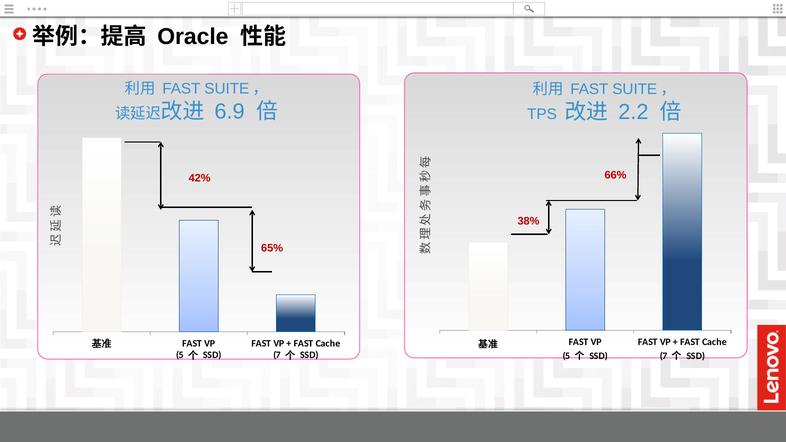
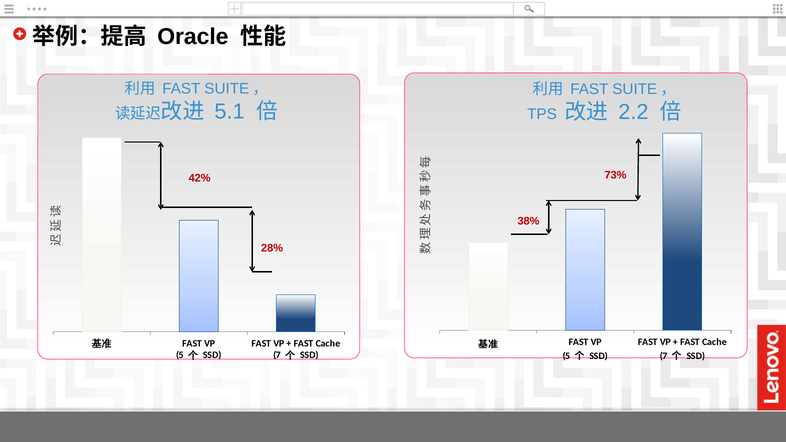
6.9: 6.9 -> 5.1 (230, 111)
66%: 66% -> 73% (615, 175)
65%: 65% -> 28% (272, 248)
